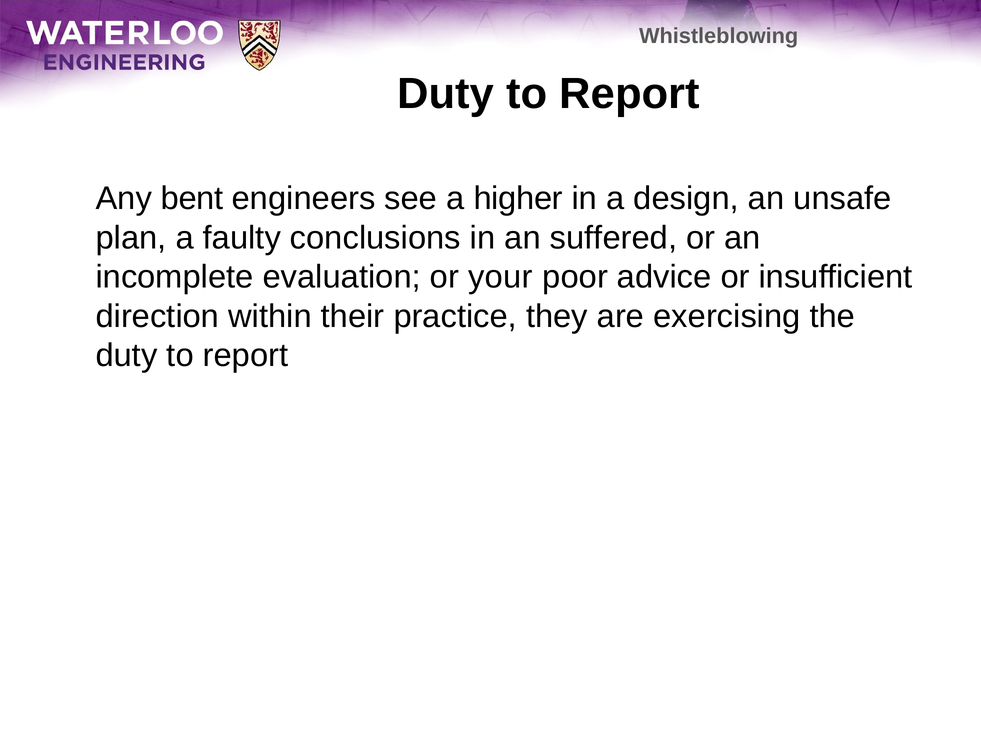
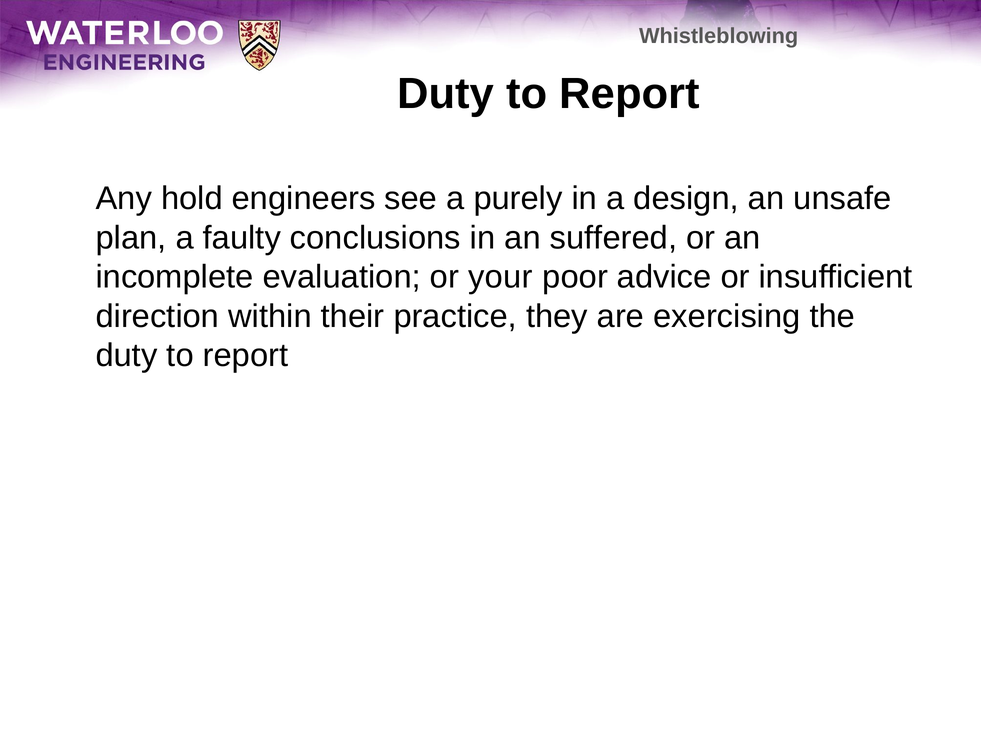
bent: bent -> hold (192, 198)
higher: higher -> purely (518, 198)
